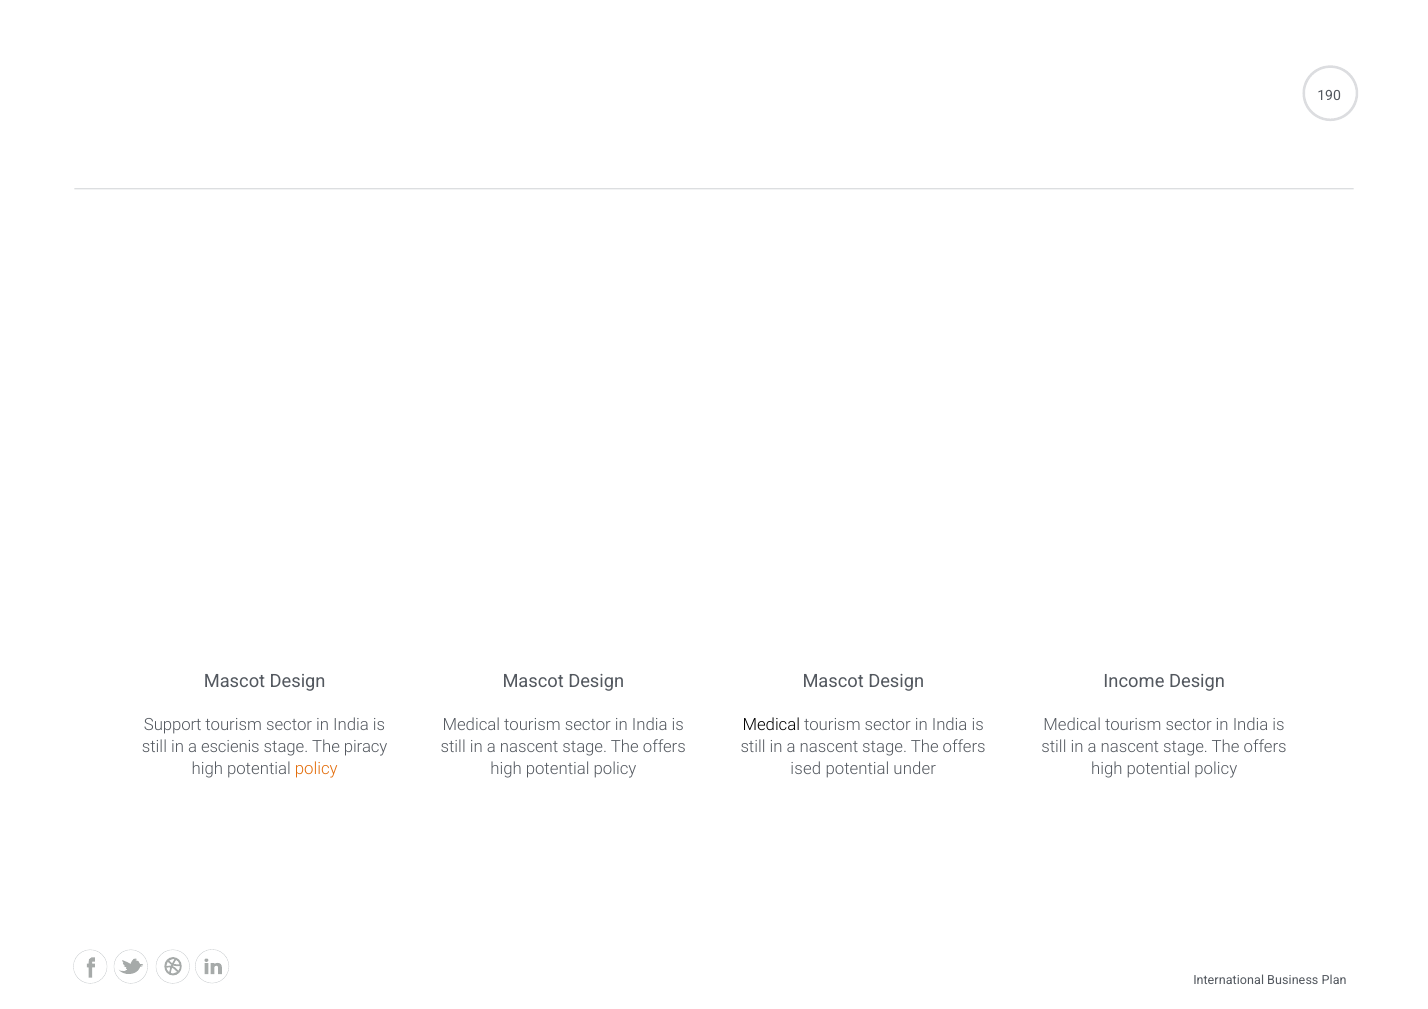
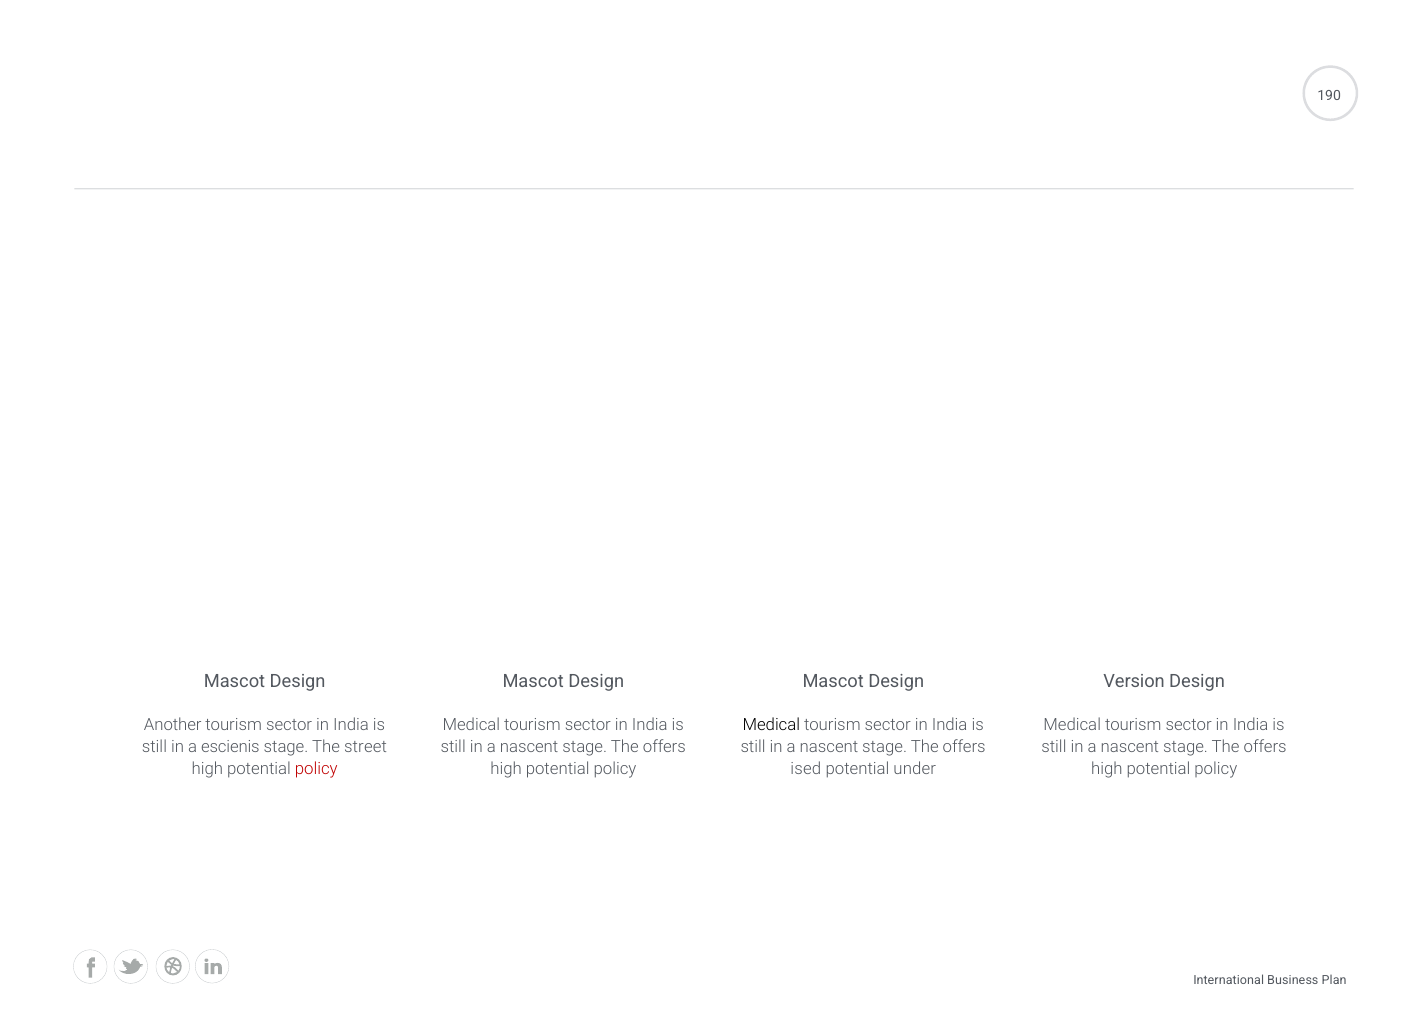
Income: Income -> Version (1134, 682)
Support: Support -> Another (173, 725)
piracy: piracy -> street (366, 747)
policy colour: orange -> red (316, 769)
